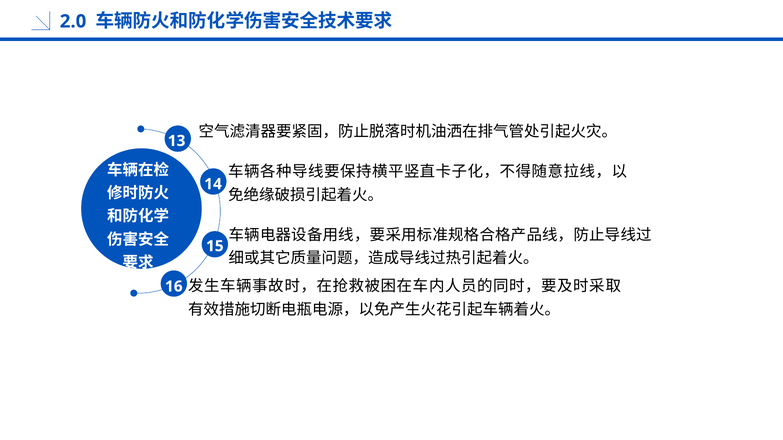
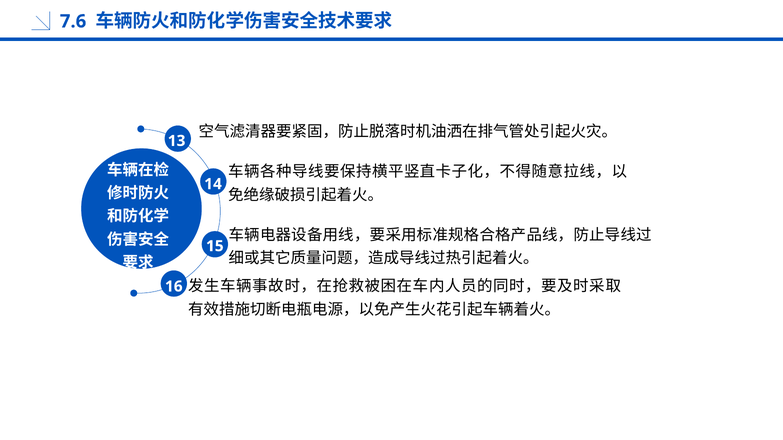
2.0: 2.0 -> 7.6 (73, 21)
